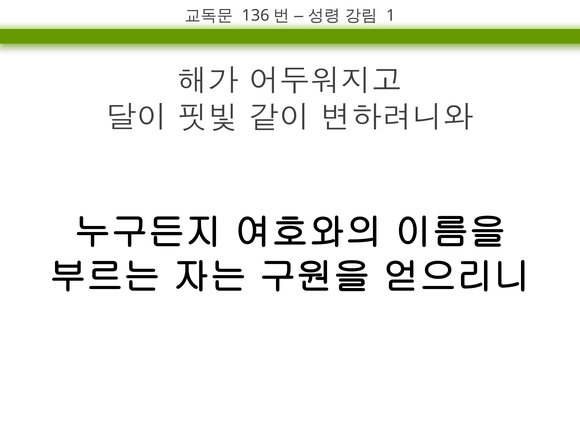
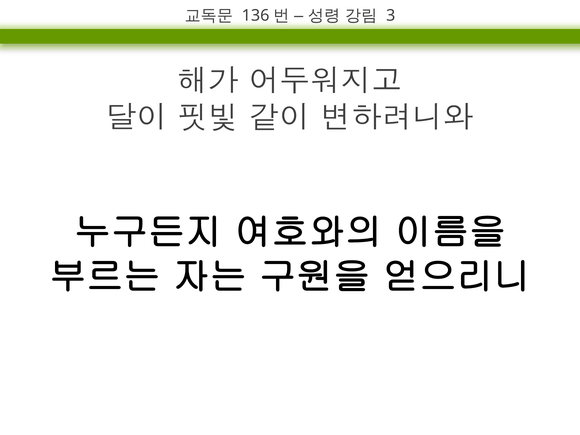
1: 1 -> 3 (391, 16)
